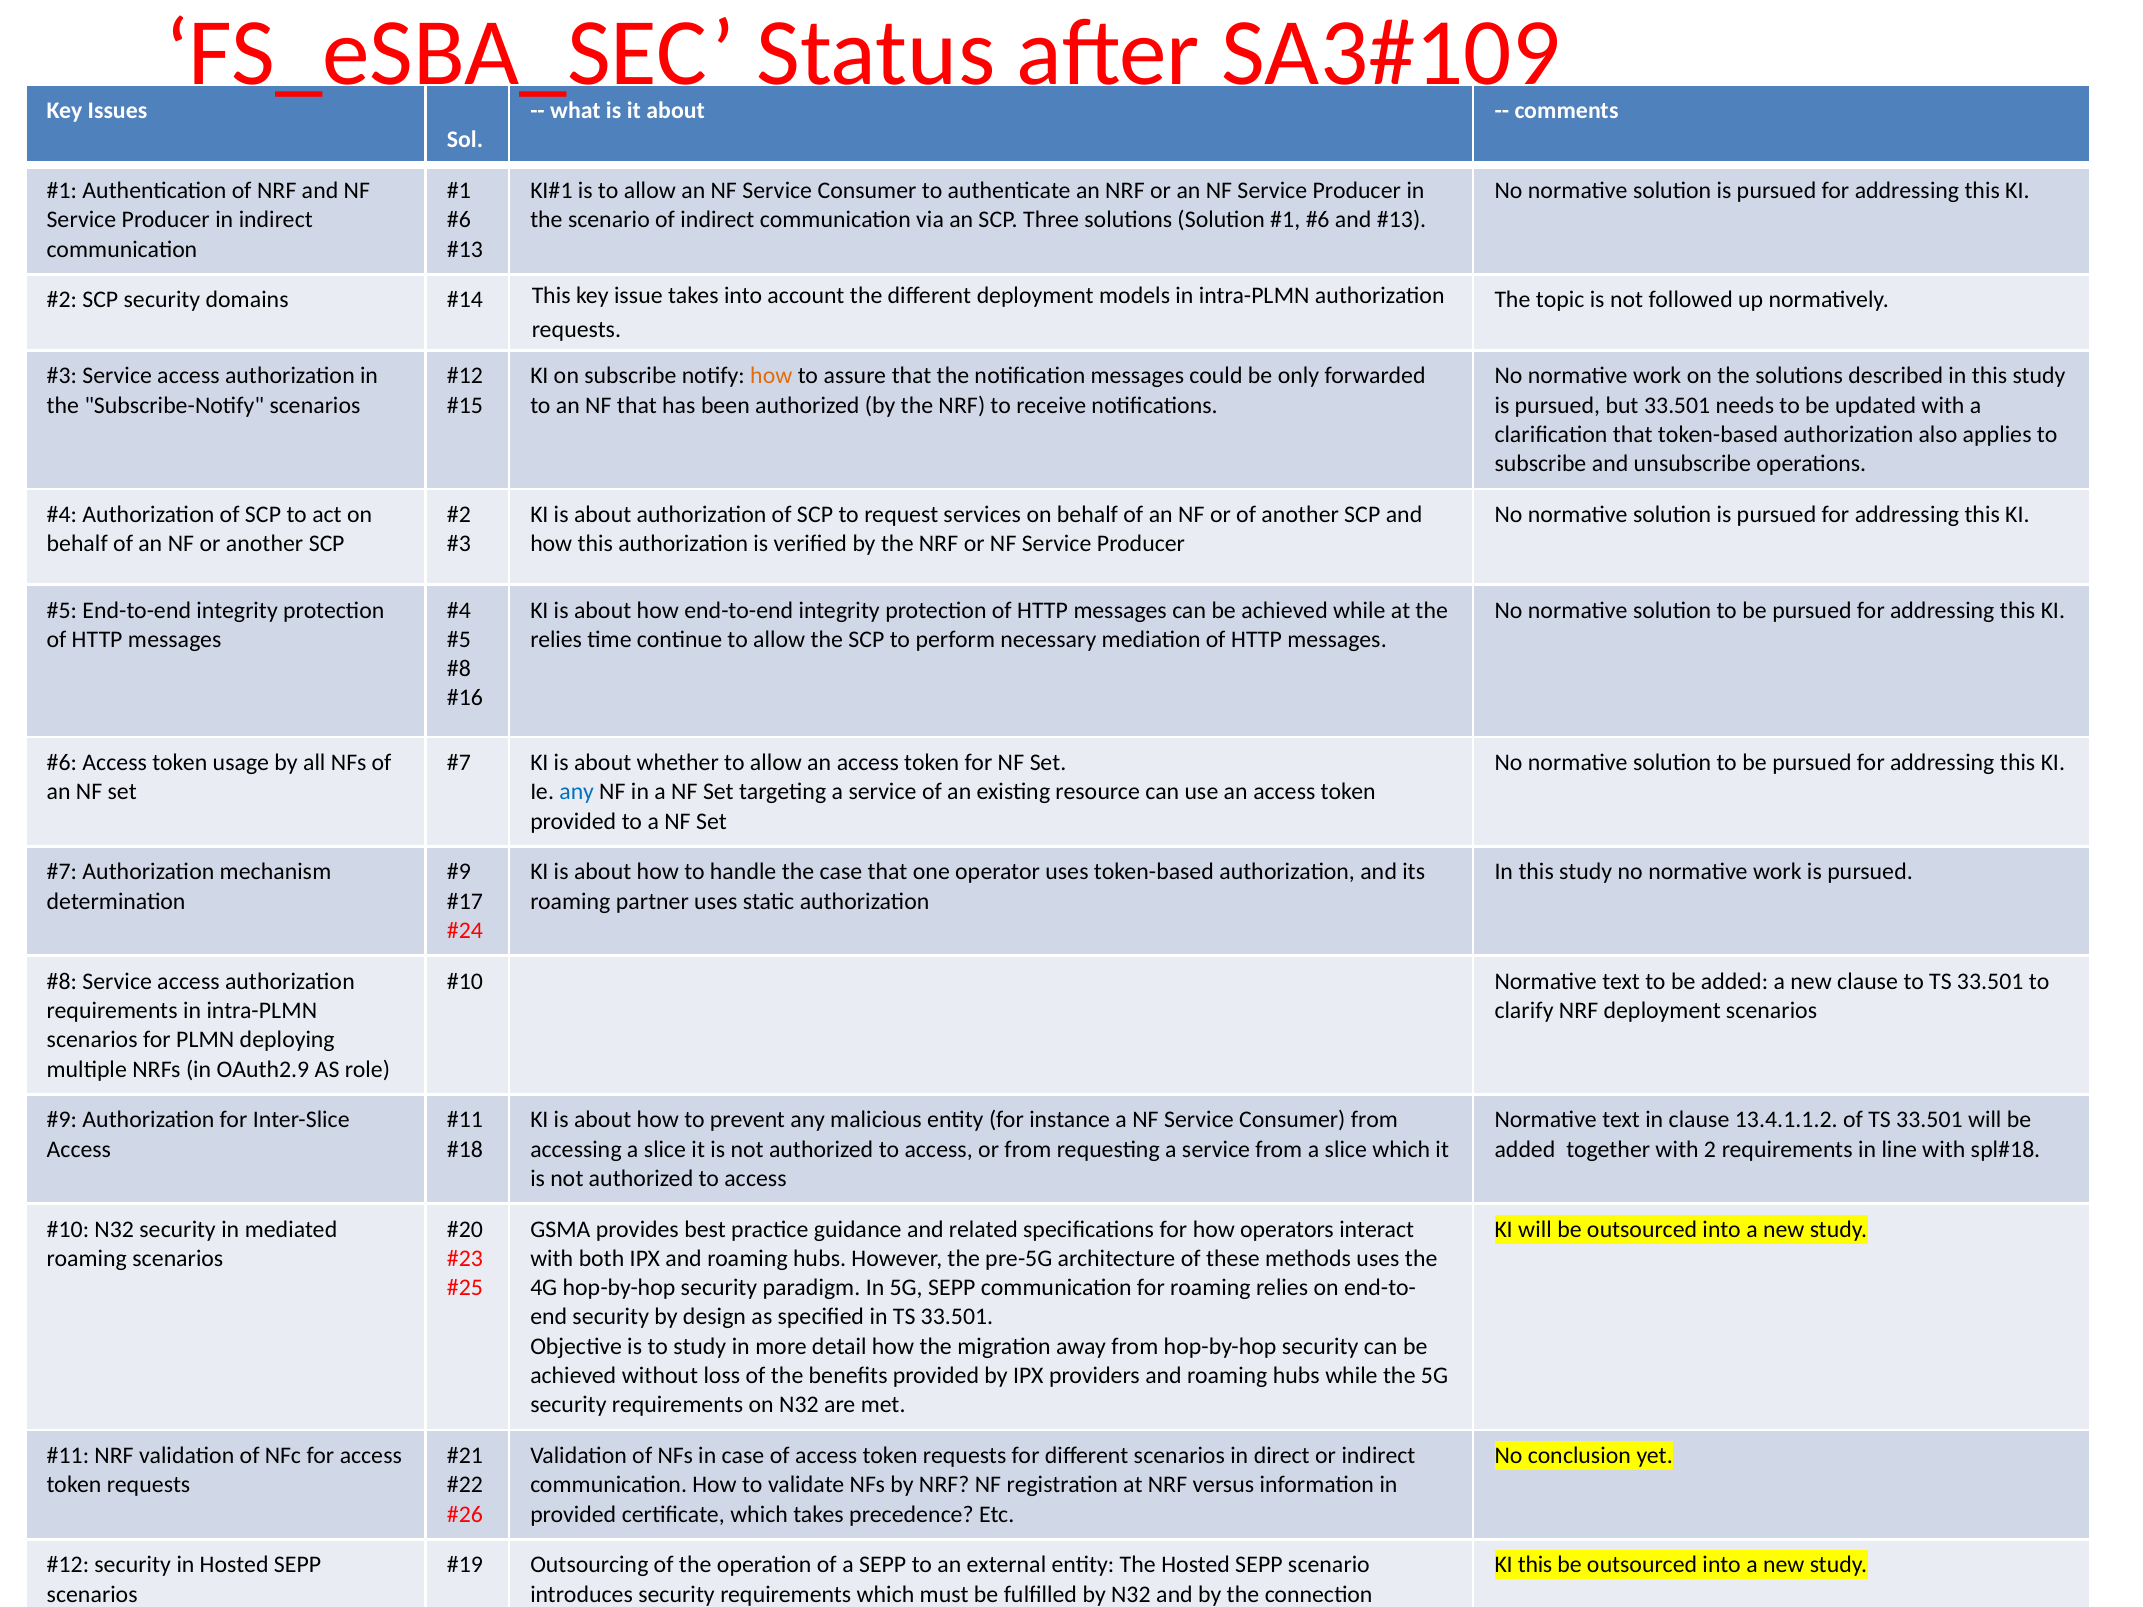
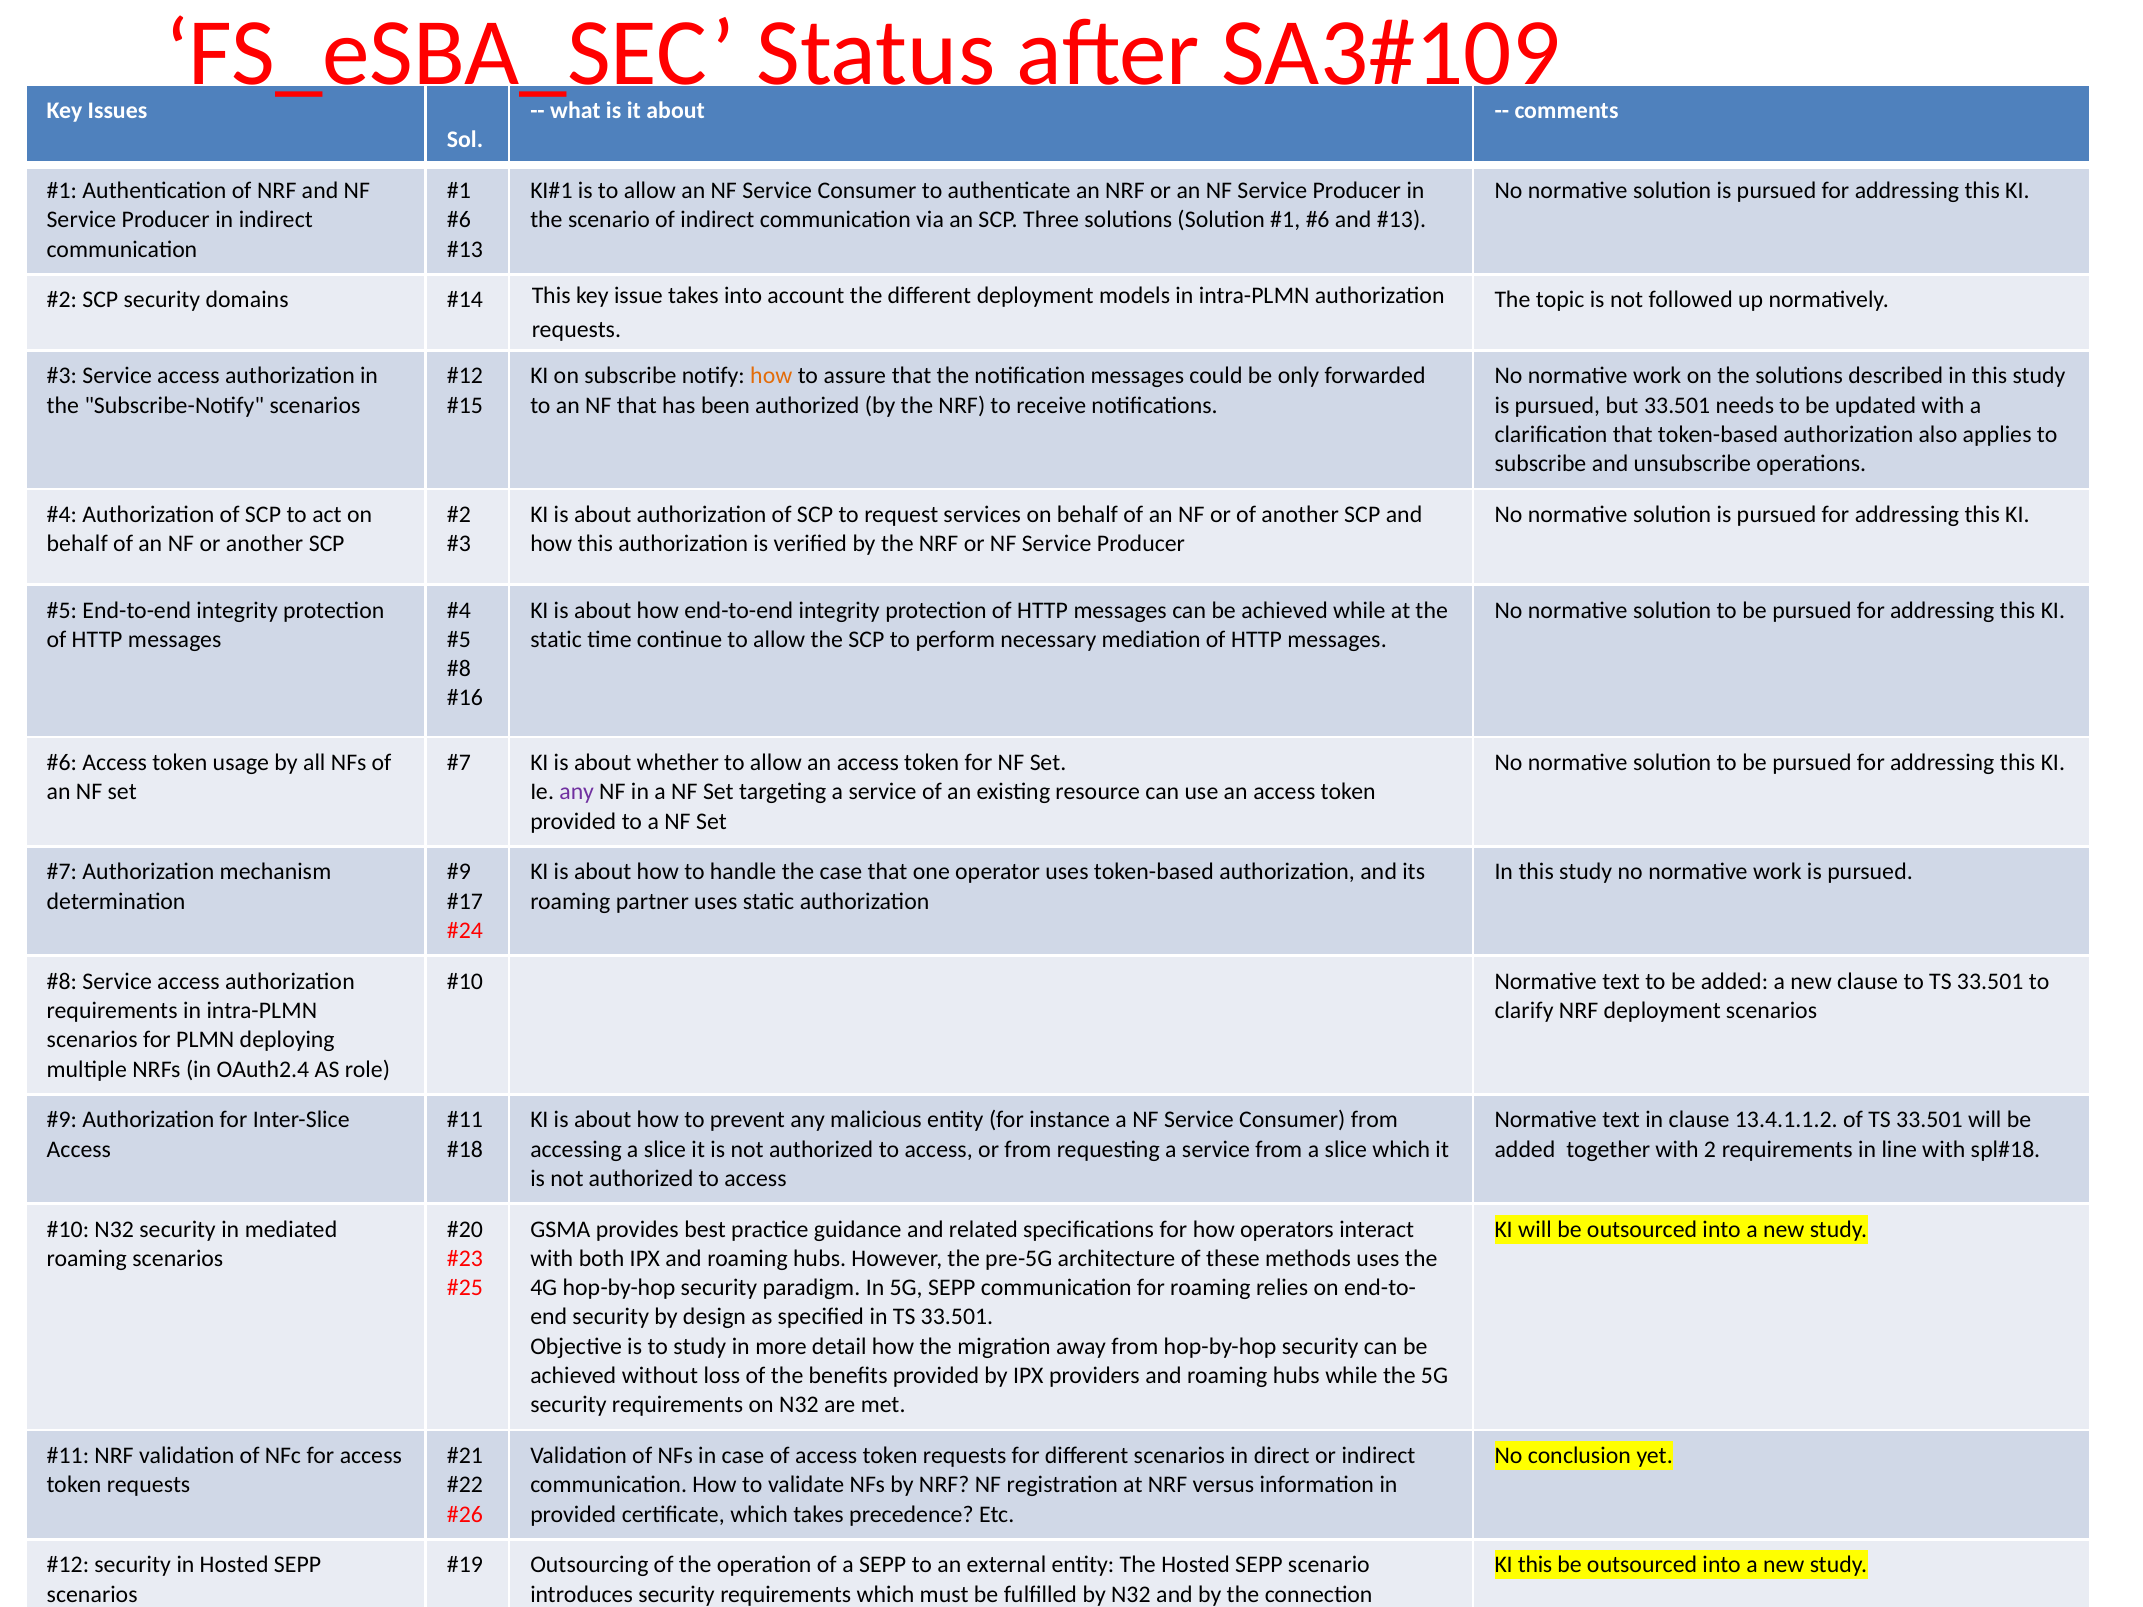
relies: relies -> static (556, 640)
any colour: blue -> purple (577, 792)
OAuth2.9: OAuth2.9 -> OAuth2.4 (263, 1069)
